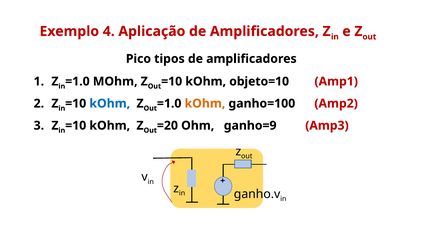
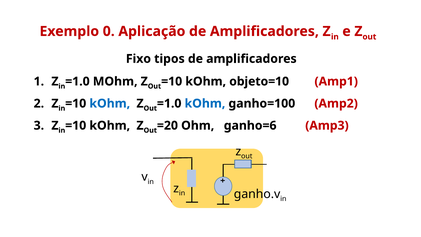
4: 4 -> 0 (109, 31)
Pico: Pico -> Fixo (138, 59)
kOhm colour: orange -> blue (205, 103)
ganho=9: ganho=9 -> ganho=6 (250, 125)
